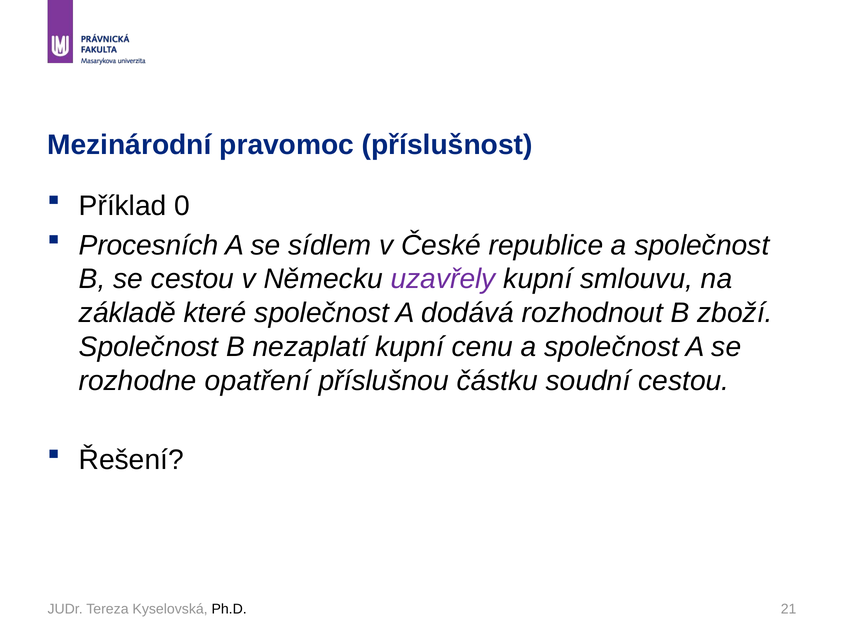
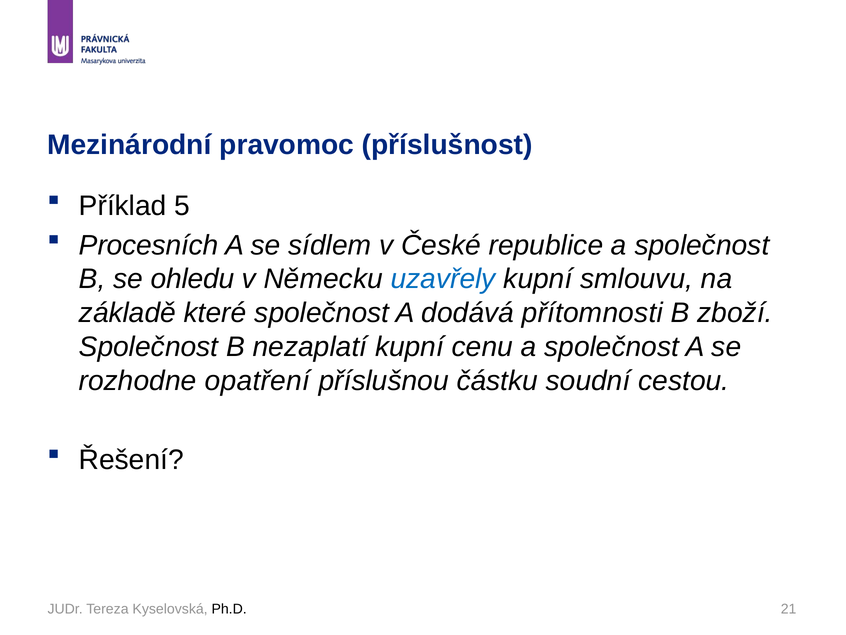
0: 0 -> 5 (182, 206)
se cestou: cestou -> ohledu (193, 279)
uzavřely colour: purple -> blue (443, 279)
rozhodnout: rozhodnout -> přítomnosti (592, 313)
